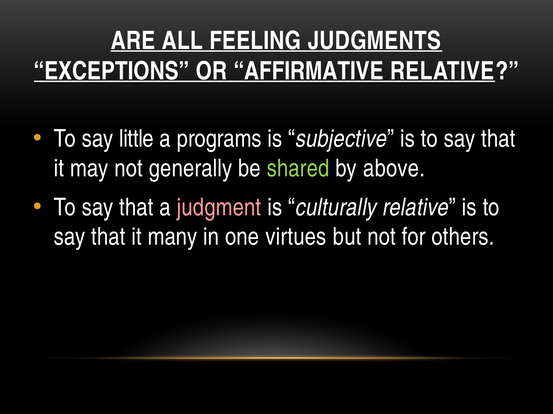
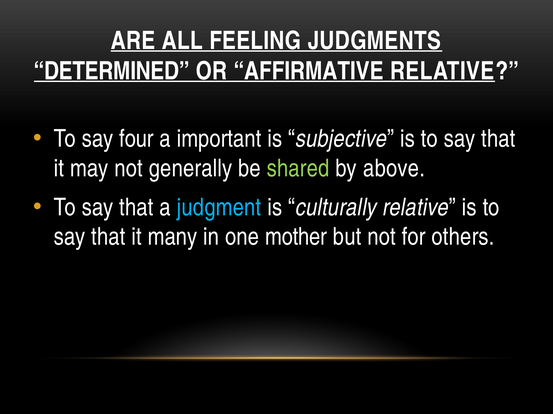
EXCEPTIONS: EXCEPTIONS -> DETERMINED (112, 71)
little: little -> four (136, 139)
programs: programs -> important (219, 139)
judgment colour: pink -> light blue (219, 208)
virtues: virtues -> mother (296, 237)
